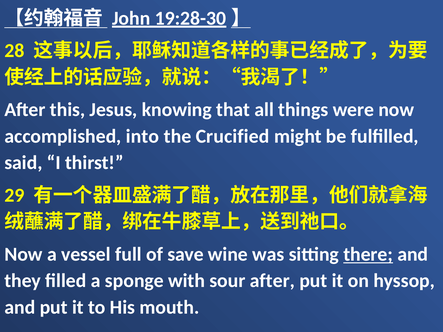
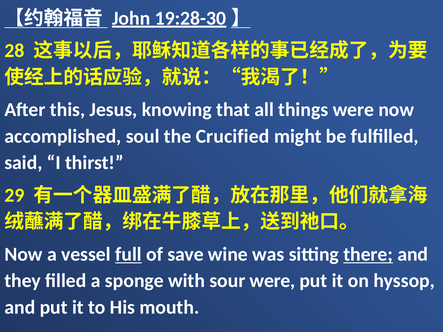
into: into -> soul (143, 136)
full underline: none -> present (128, 255)
sour after: after -> were (273, 281)
